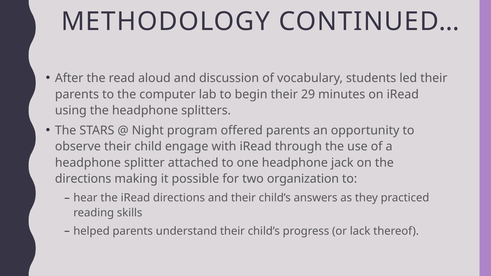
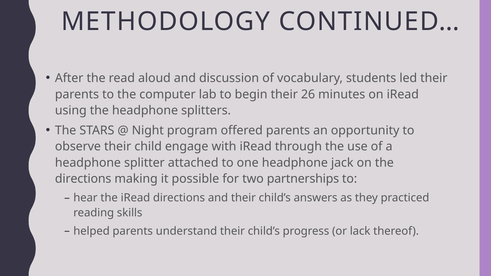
29: 29 -> 26 (308, 94)
organization: organization -> partnerships (303, 179)
